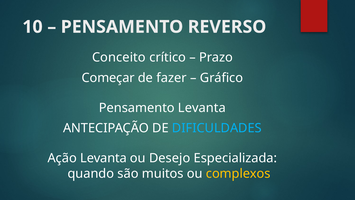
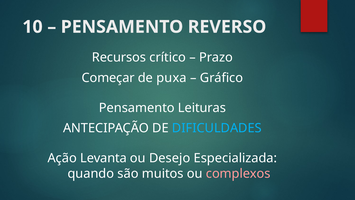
Conceito: Conceito -> Recursos (119, 57)
fazer: fazer -> puxa (172, 78)
Pensamento Levanta: Levanta -> Leituras (202, 108)
complexos colour: yellow -> pink (238, 173)
